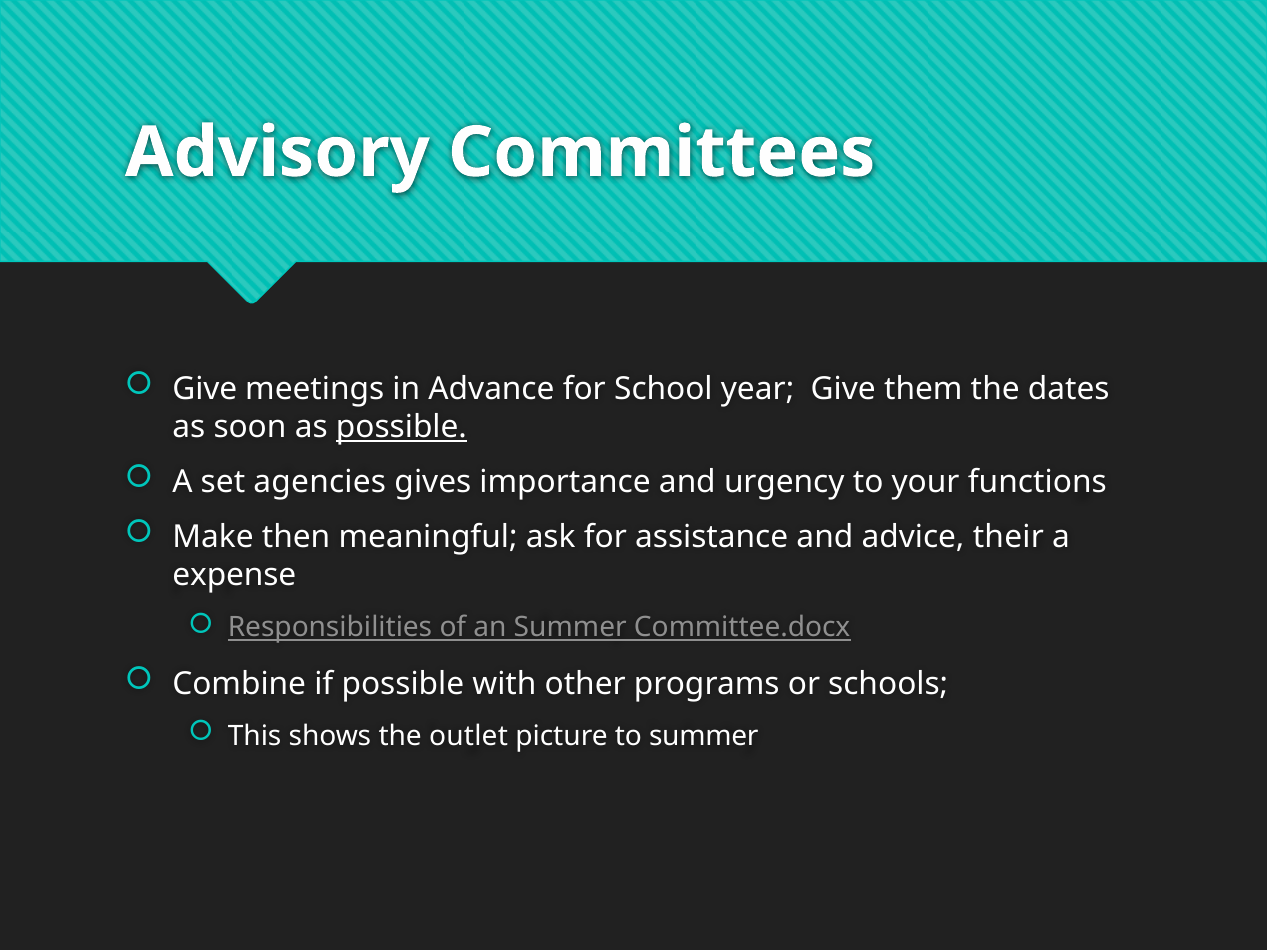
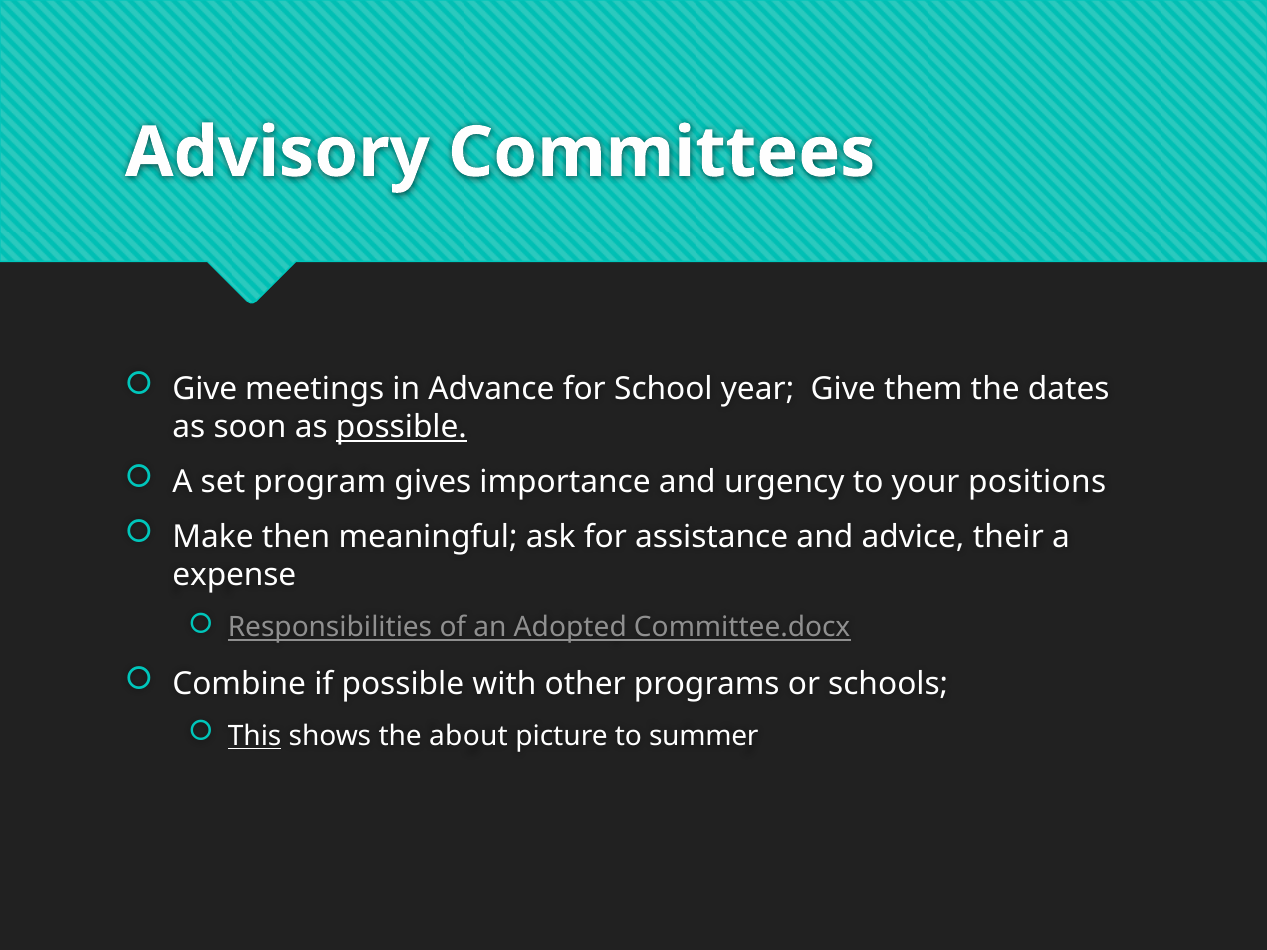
agencies: agencies -> program (320, 482)
functions: functions -> positions (1037, 482)
an Summer: Summer -> Adopted (570, 627)
This underline: none -> present (255, 737)
outlet: outlet -> about (469, 737)
